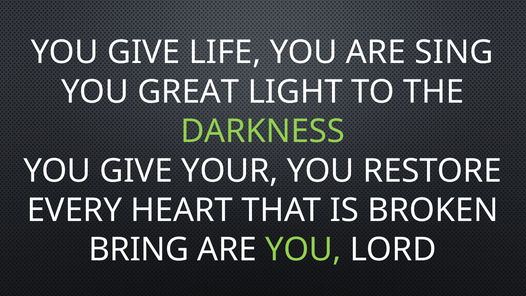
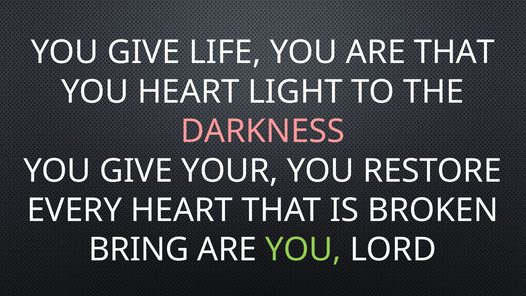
ARE SING: SING -> THAT (454, 52)
YOU GREAT: GREAT -> HEART (188, 92)
DARKNESS colour: light green -> pink (263, 131)
